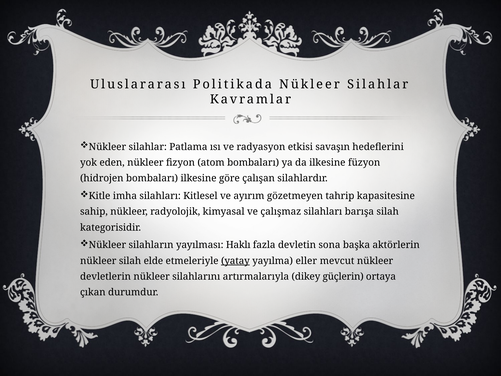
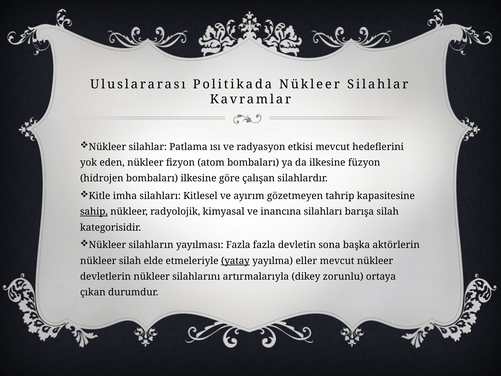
etkisi savaşın: savaşın -> mevcut (333, 147)
sahip underline: none -> present (94, 212)
çalışmaz: çalışmaz -> inancına (281, 212)
yayılması Haklı: Haklı -> Fazla (238, 245)
güçlerin: güçlerin -> zorunlu (343, 276)
